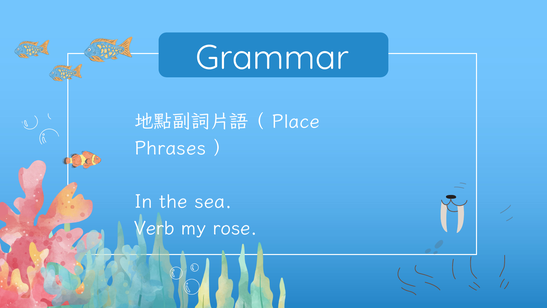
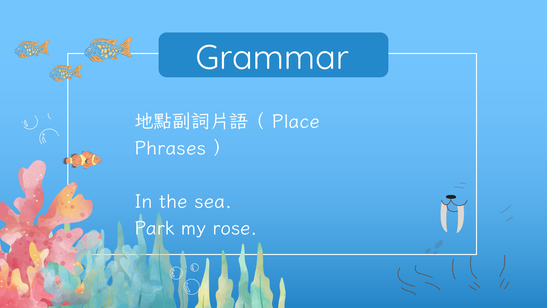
Verb: Verb -> Park (154, 228)
